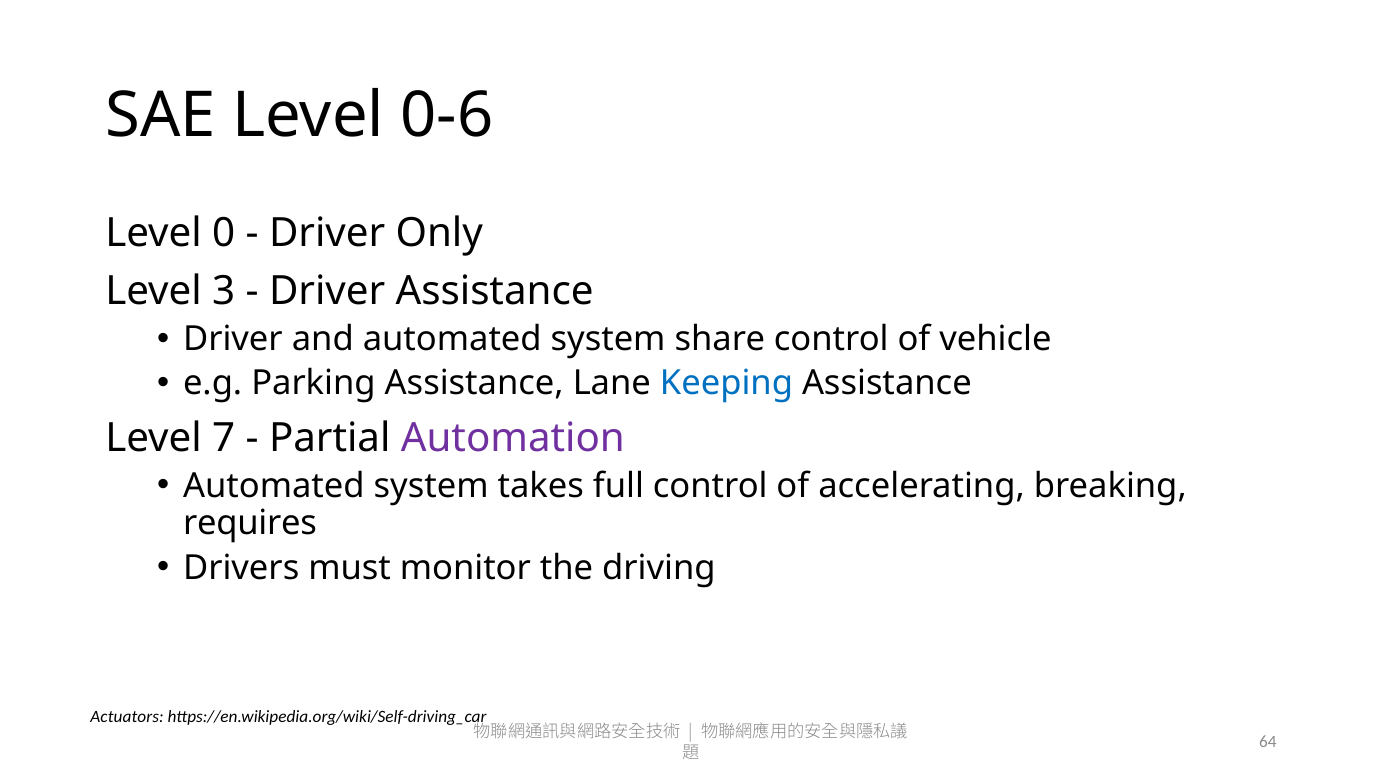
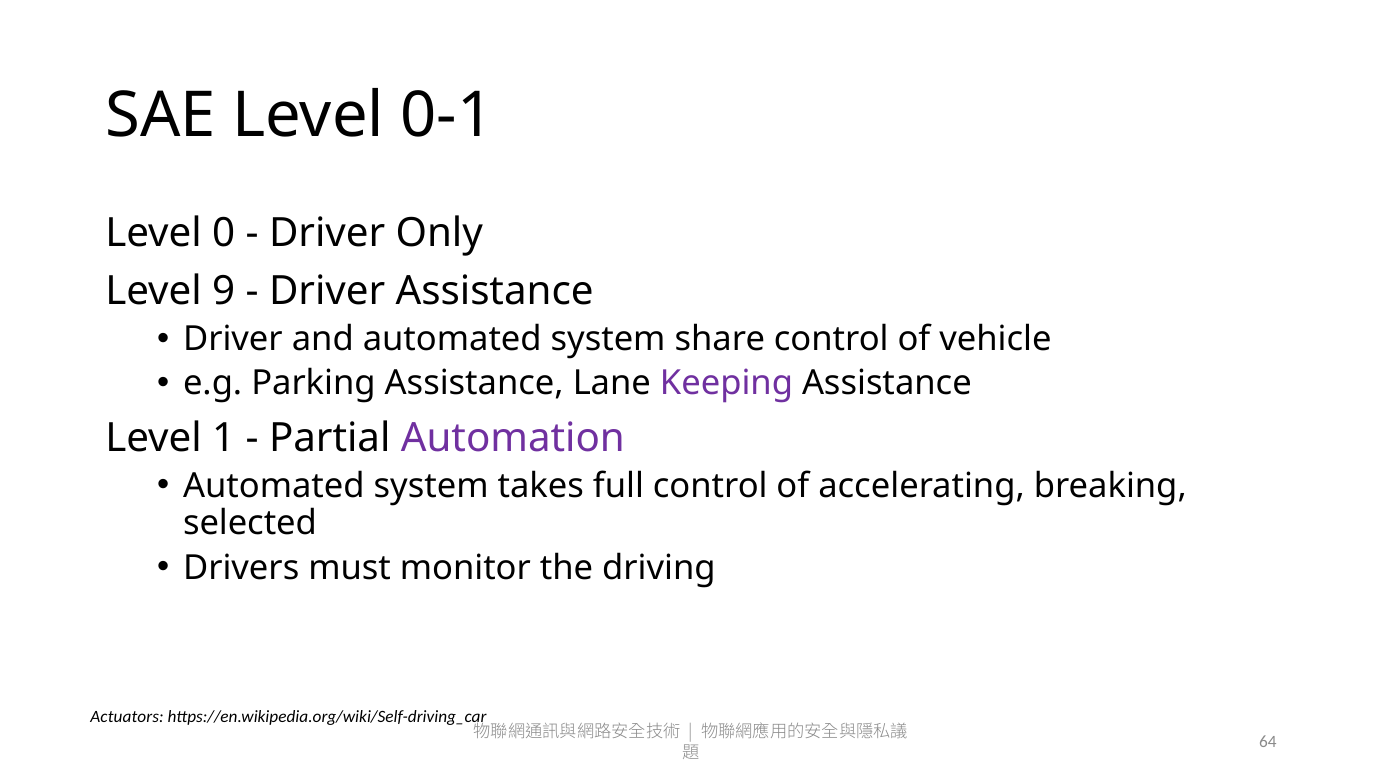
0-6: 0-6 -> 0-1 (447, 116)
3: 3 -> 9 (224, 292)
Keeping colour: blue -> purple (727, 384)
7: 7 -> 1 (224, 439)
requires: requires -> selected (250, 523)
